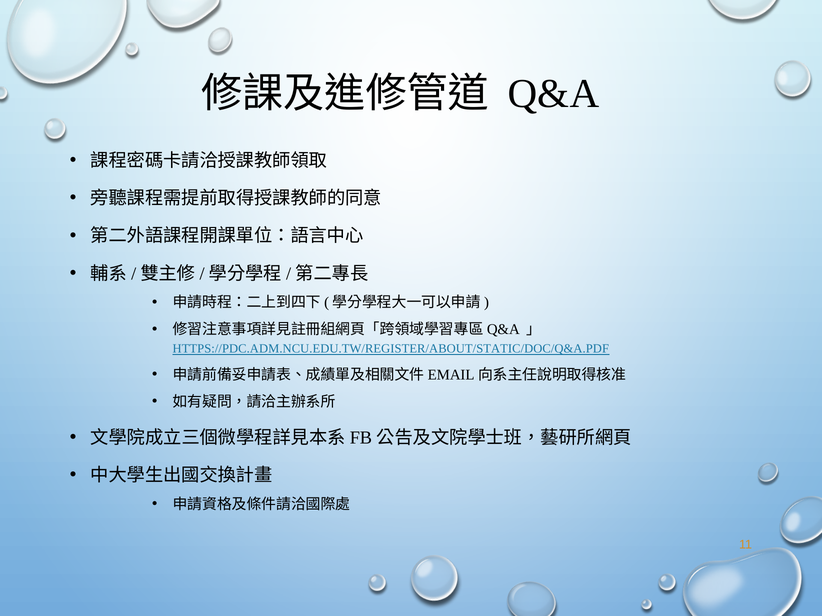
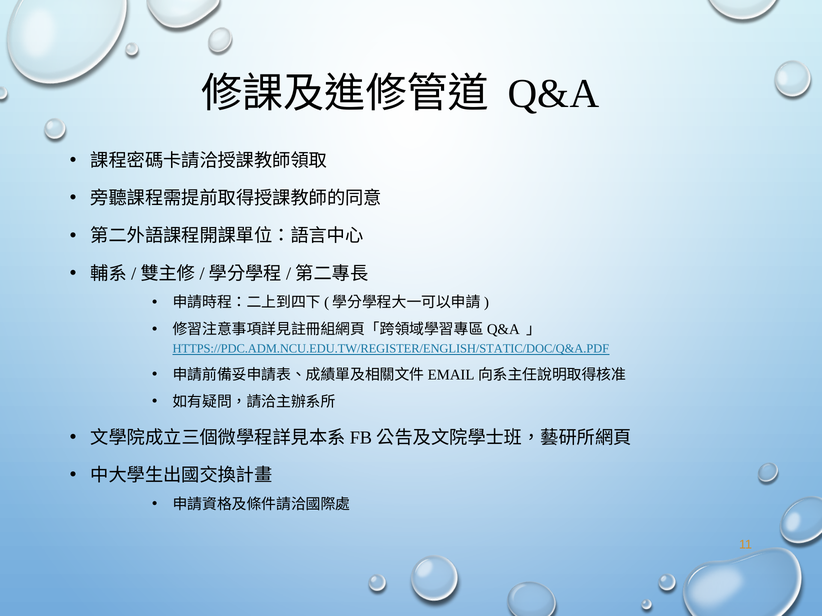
HTTPS://PDC.ADM.NCU.EDU.TW/REGISTER/ABOUT/STATIC/DOC/Q&A.PDF: HTTPS://PDC.ADM.NCU.EDU.TW/REGISTER/ABOUT/STATIC/DOC/Q&A.PDF -> HTTPS://PDC.ADM.NCU.EDU.TW/REGISTER/ENGLISH/STATIC/DOC/Q&A.PDF (391, 349)
